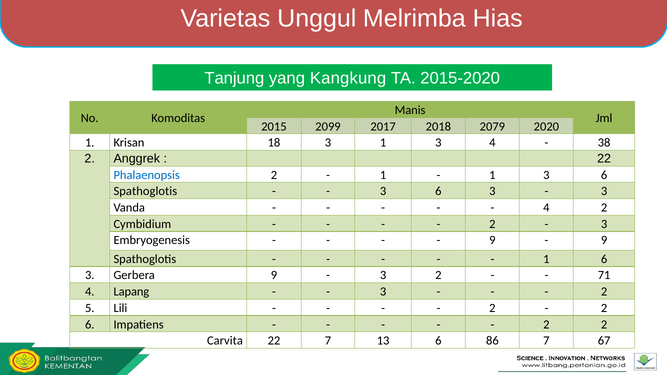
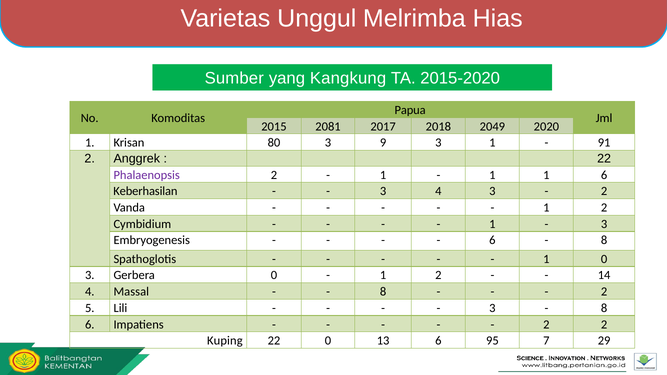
Tanjung: Tanjung -> Sumber (234, 79)
Manis: Manis -> Papua (410, 110)
2099: 2099 -> 2081 (328, 126)
2079: 2079 -> 2049 (492, 126)
18: 18 -> 80 (274, 143)
3 1: 1 -> 9 (383, 143)
3 4: 4 -> 1 (492, 143)
38: 38 -> 91 (604, 143)
Phalaenopsis colour: blue -> purple (147, 175)
3: 3 -> 1 (546, 175)
Spathoglotis: Spathoglotis -> Keberhasilan (145, 191)
6: 6 -> 4 (438, 191)
3: 3 -> 2 (604, 191)
4: 4 -> 1 (546, 208)
2: 2 -> 1 (492, 224)
9: 9 -> 6 (492, 240)
9: 9 -> 8 (604, 240)
1 6: 6 -> 0 (604, 259)
Gerbera 9: 9 -> 0 (274, 275)
3: 3 -> 1 (383, 275)
71: 71 -> 14 (604, 275)
Lapang: Lapang -> Massal (131, 292)
3: 3 -> 8 (383, 292)
2: 2 -> 3 (492, 308)
2: 2 -> 8 (604, 308)
Carvita: Carvita -> Kuping (225, 341)
22 7: 7 -> 0 (328, 341)
86: 86 -> 95 (492, 341)
67: 67 -> 29 (604, 341)
